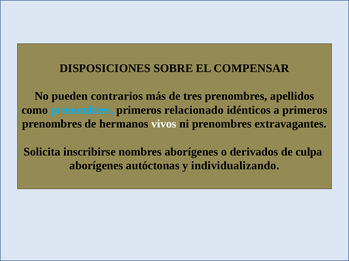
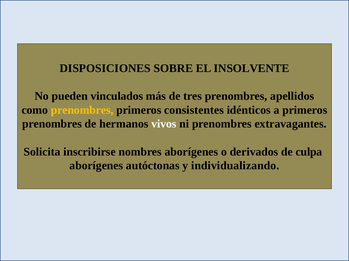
COMPENSAR: COMPENSAR -> INSOLVENTE (252, 68)
contrarios: contrarios -> vinculados (117, 96)
prenombres colour: light blue -> yellow (82, 110)
relacionado: relacionado -> consistentes (194, 110)
